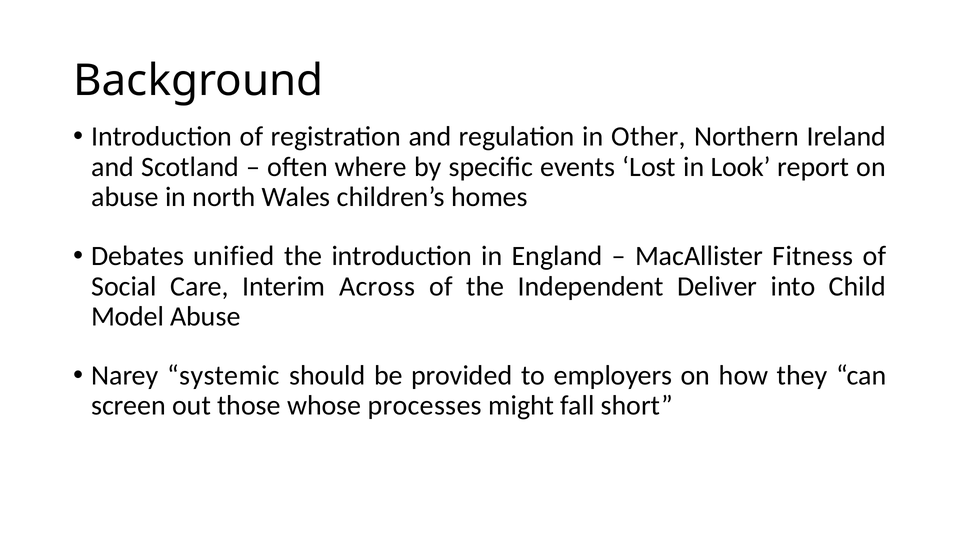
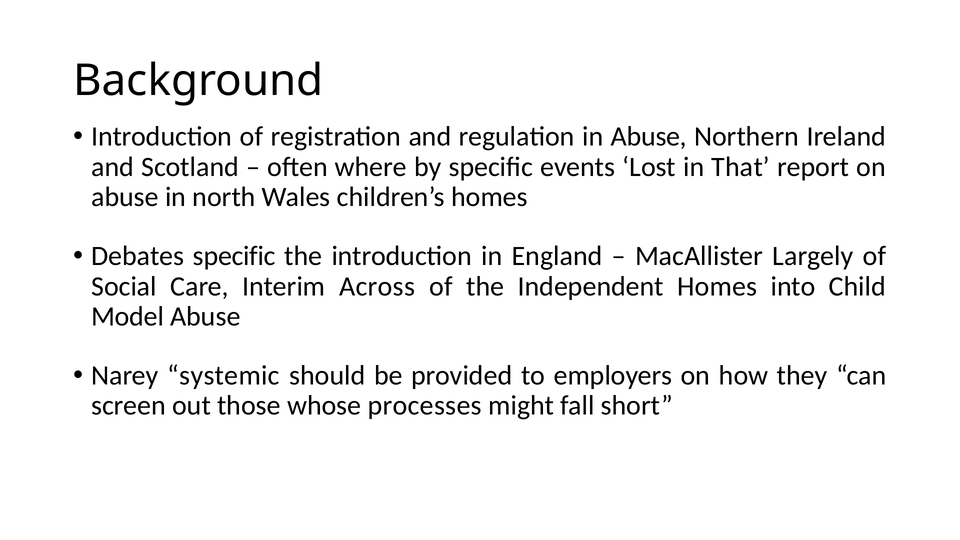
in Other: Other -> Abuse (649, 137)
Look: Look -> That (741, 167)
Debates unified: unified -> specific (234, 256)
Fitness: Fitness -> Largely (813, 256)
Independent Deliver: Deliver -> Homes (717, 286)
